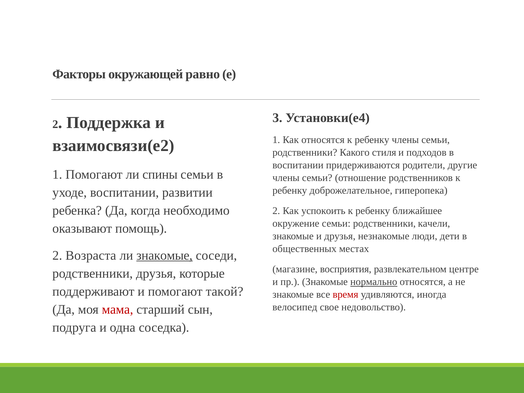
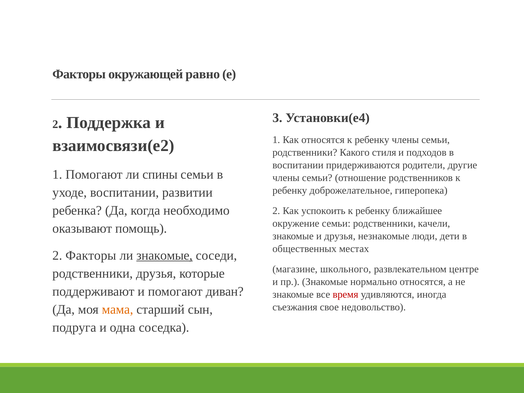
2 Возраста: Возраста -> Факторы (91, 255)
восприятия: восприятия -> школьного (346, 269)
нормально underline: present -> none (374, 282)
такой: такой -> диван (225, 292)
велосипед: велосипед -> съезжания (295, 307)
мама colour: red -> orange (118, 310)
